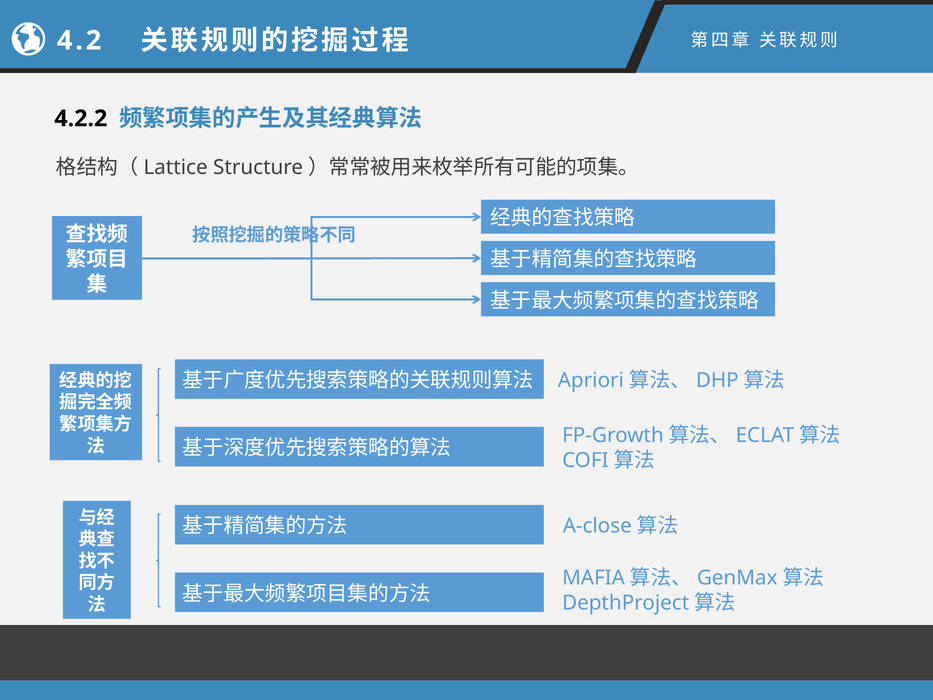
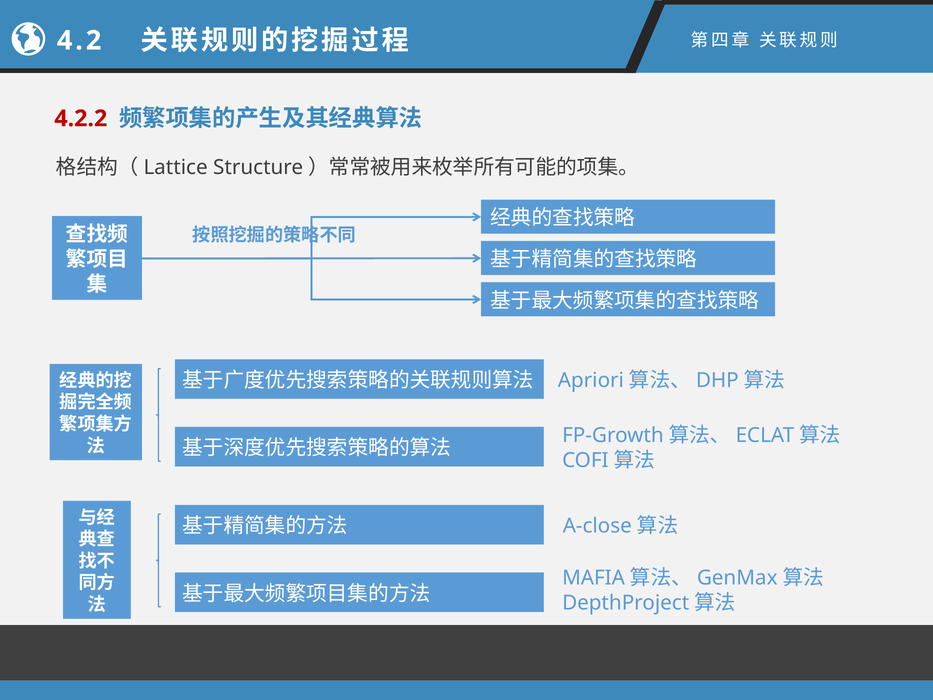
4.2.2 colour: black -> red (81, 118)
